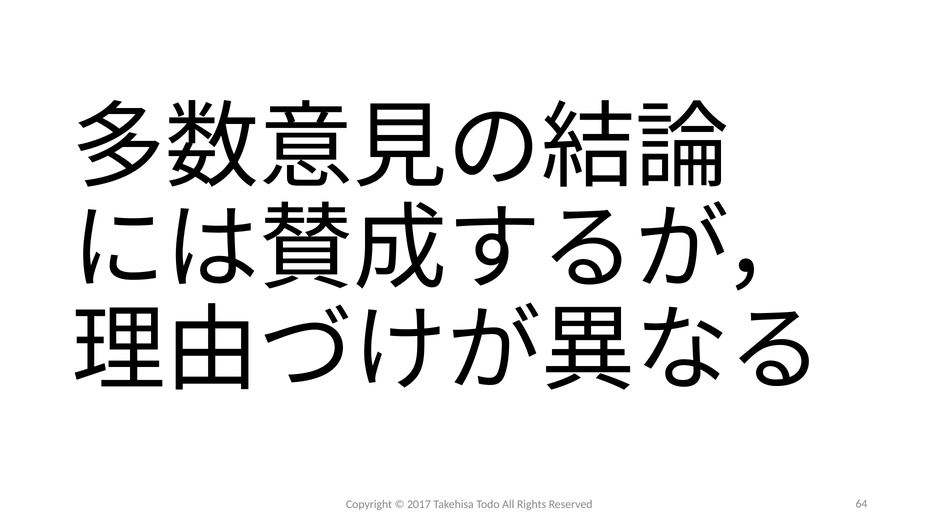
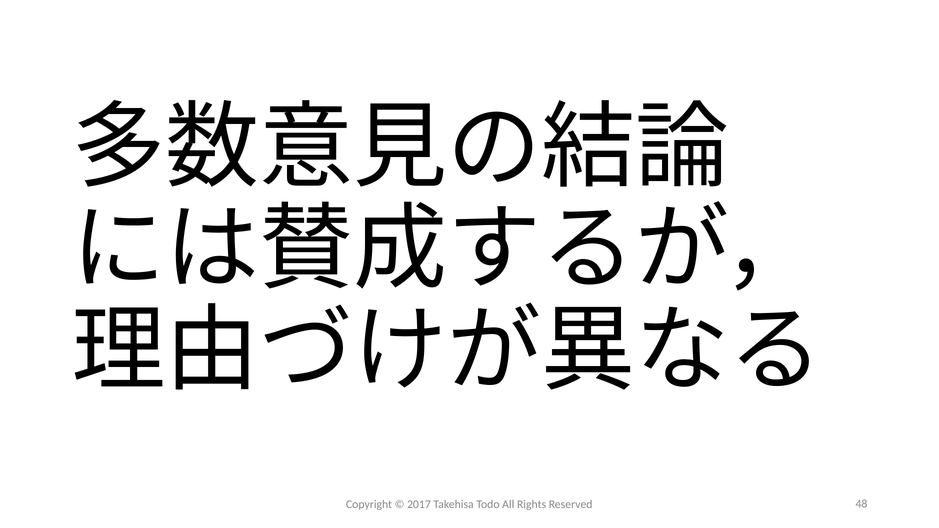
64: 64 -> 48 (861, 504)
